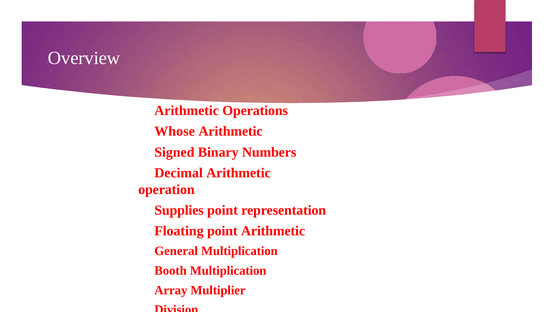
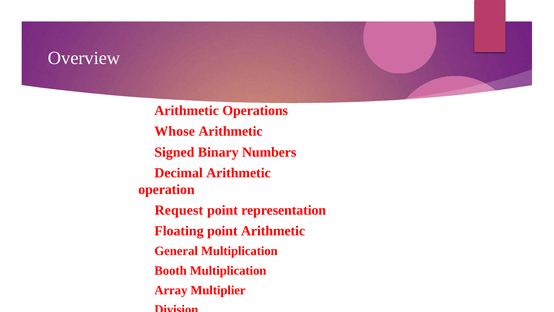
Supplies: Supplies -> Request (179, 210)
